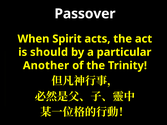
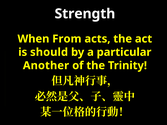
Passover: Passover -> Strength (85, 14)
Spirit: Spirit -> From (67, 39)
